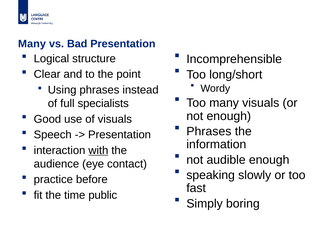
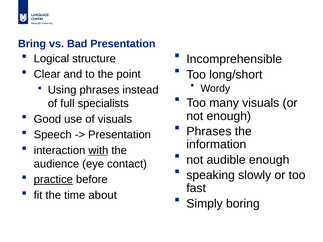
Many: Many -> Bring (32, 44)
practice underline: none -> present (53, 180)
public: public -> about (103, 195)
